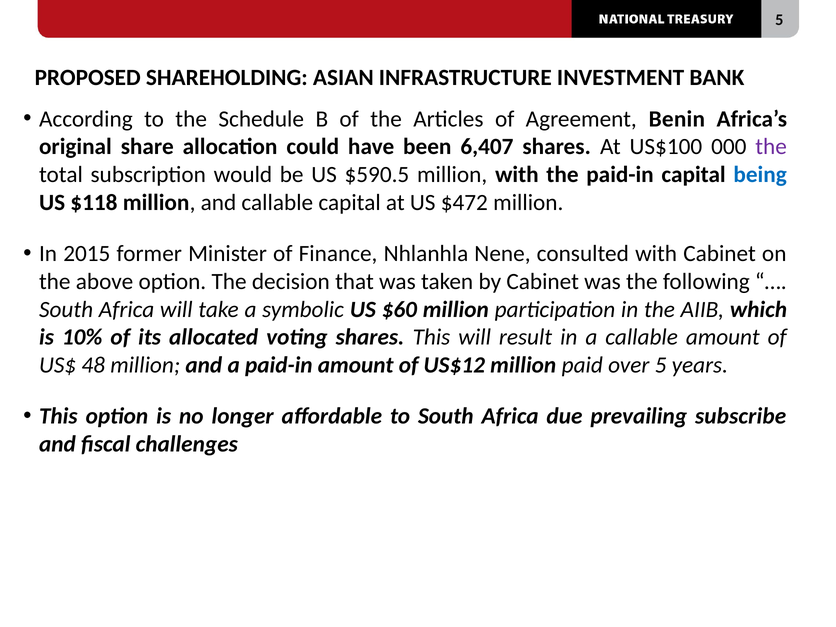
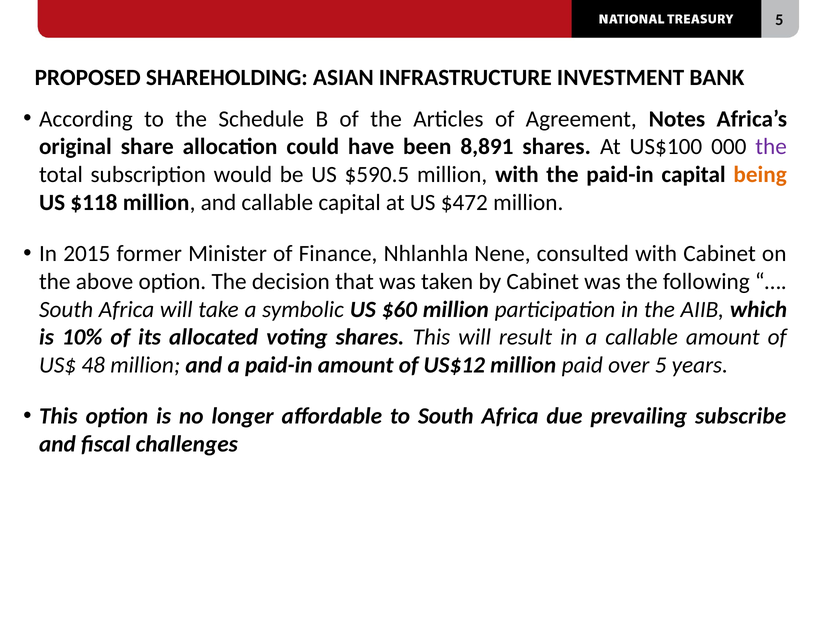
Benin: Benin -> Notes (677, 119)
6,407: 6,407 -> 8,891 (487, 147)
being colour: blue -> orange (760, 175)
